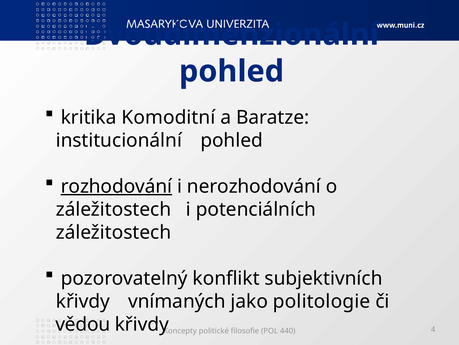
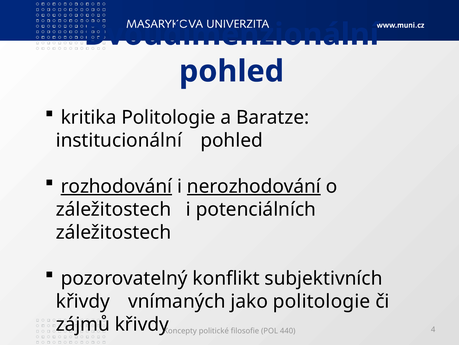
kritika Komoditní: Komoditní -> Politologie (169, 117)
nerozhodování underline: none -> present (254, 186)
vědou: vědou -> zájmů (83, 324)
